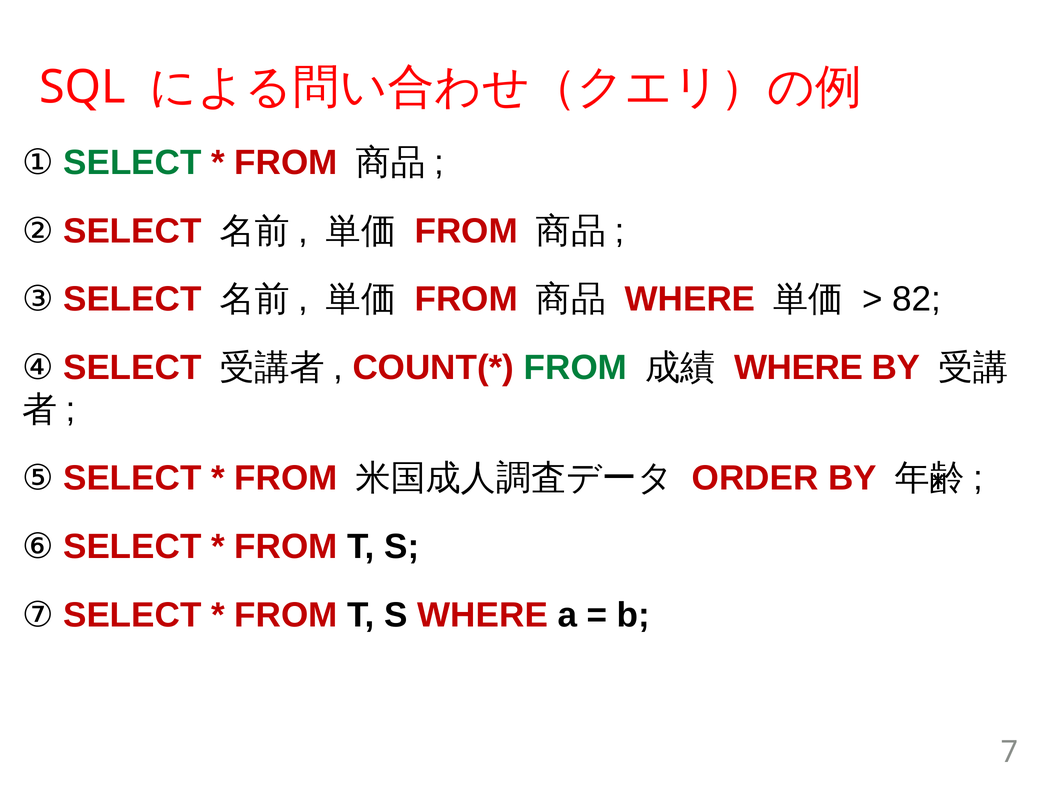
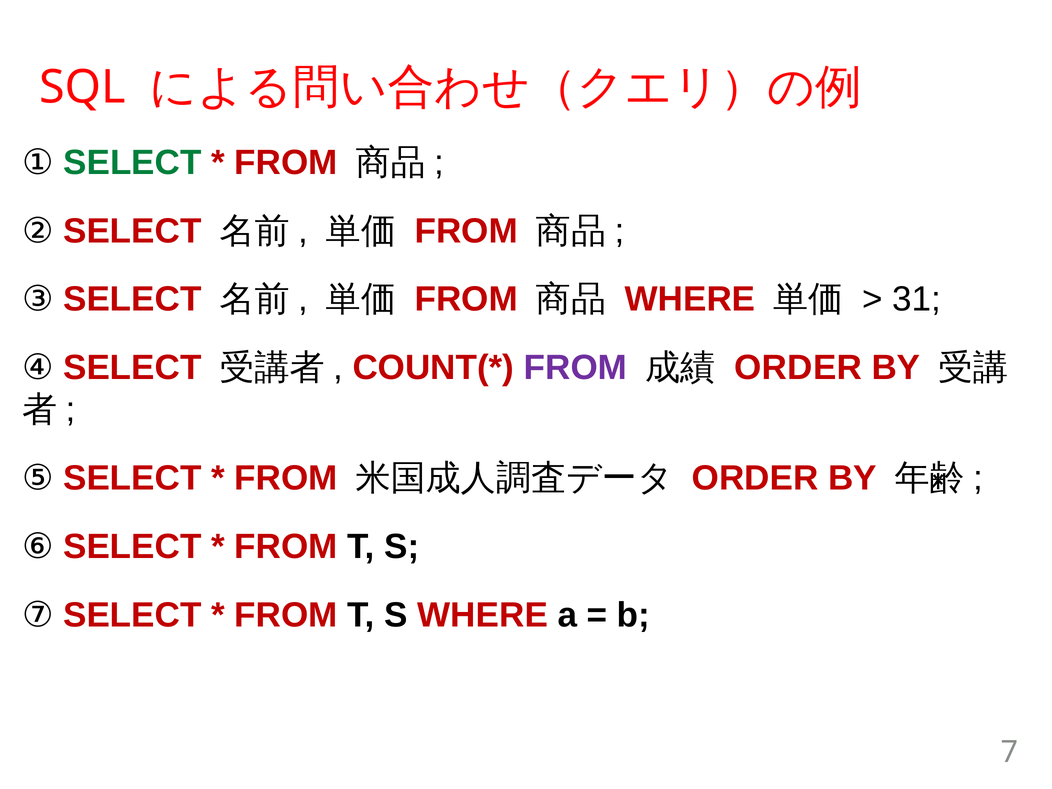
82: 82 -> 31 (917, 299)
FROM colour: green -> purple (575, 368)
WHERE: WHERE -> ORDER (798, 368)
